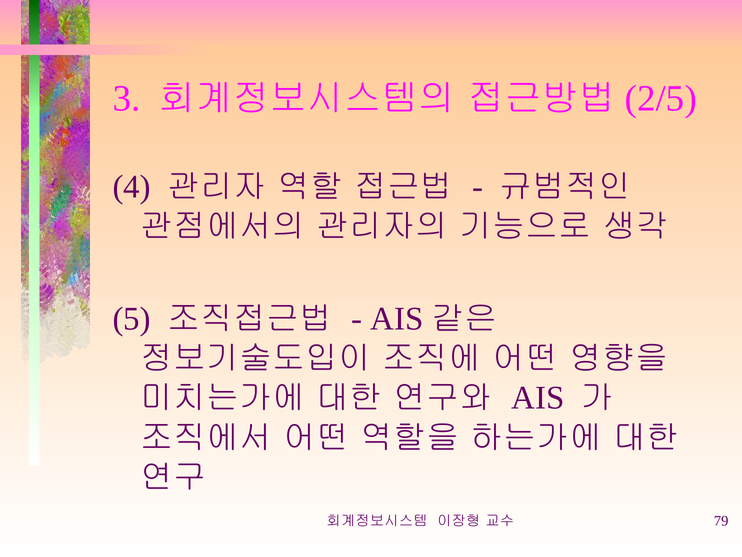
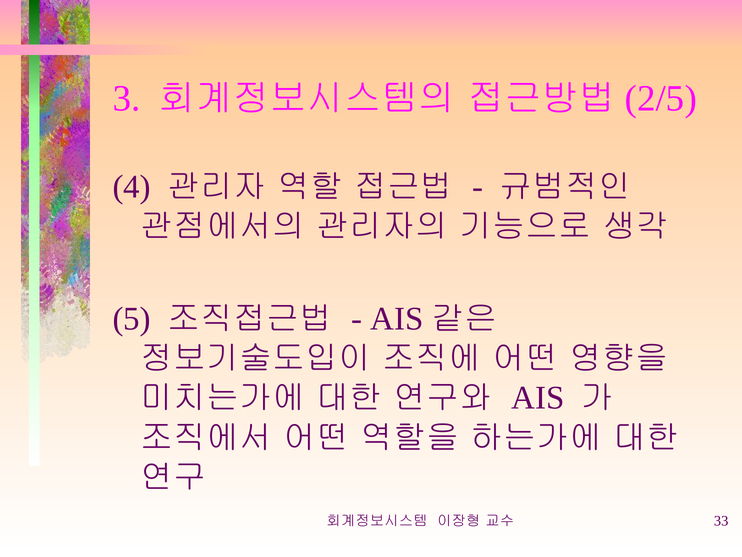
79: 79 -> 33 (721, 520)
